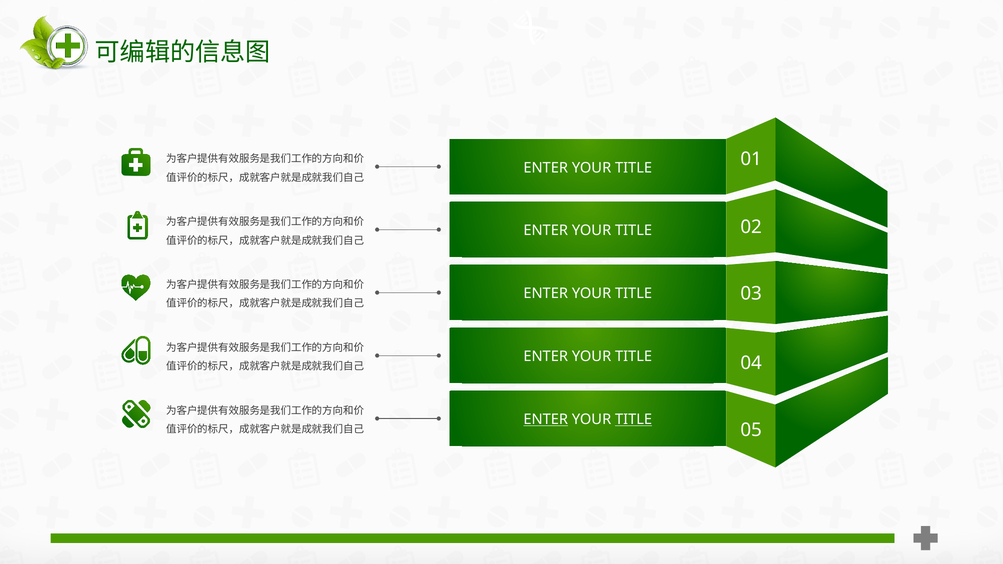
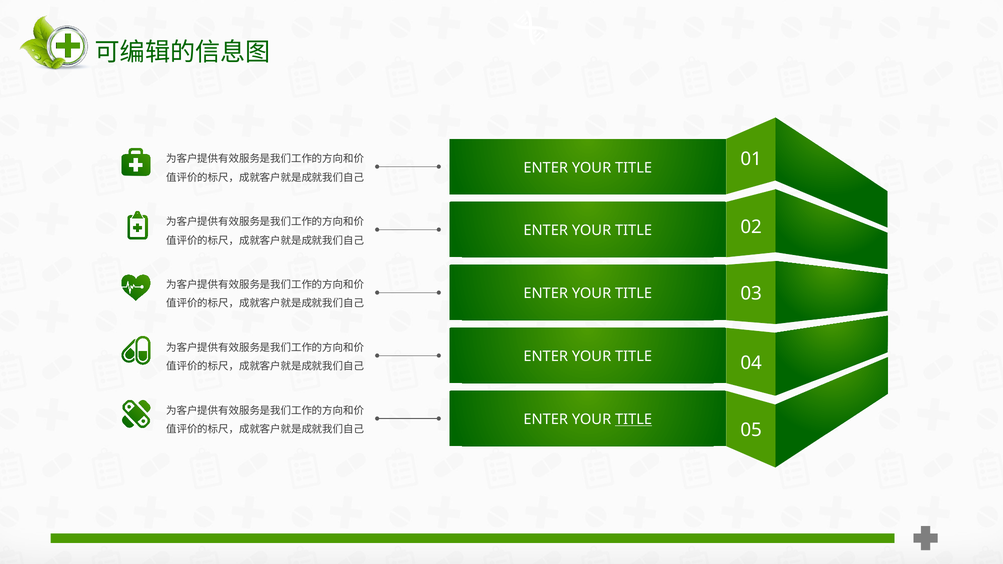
ENTER underline: present -> none (546, 420)
